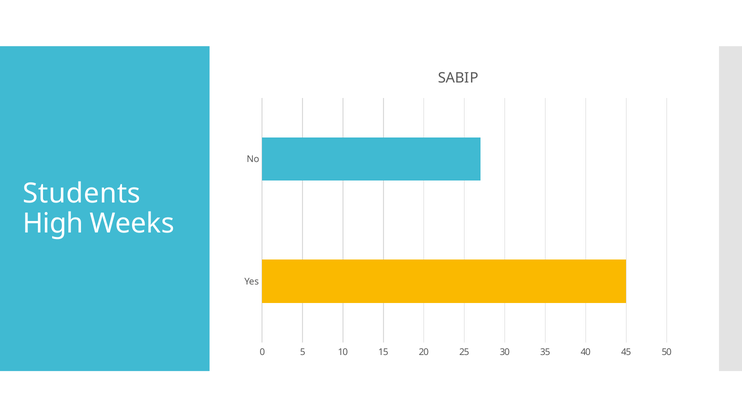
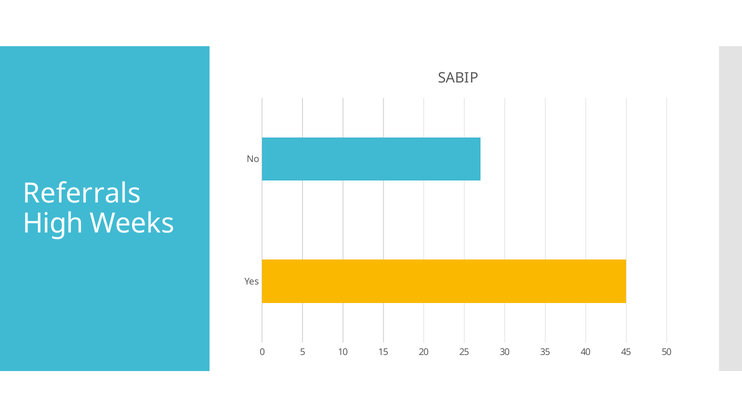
Students: Students -> Referrals (82, 193)
